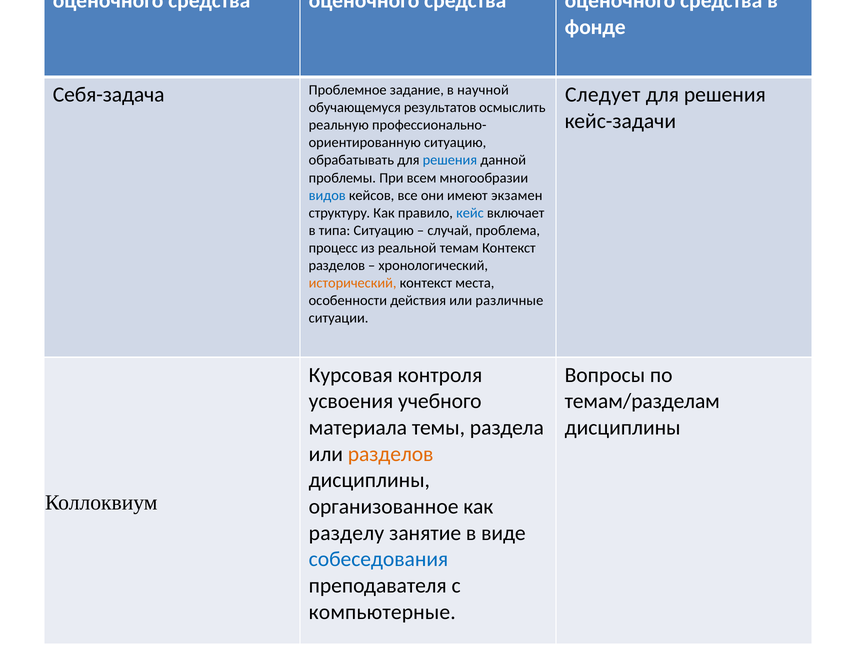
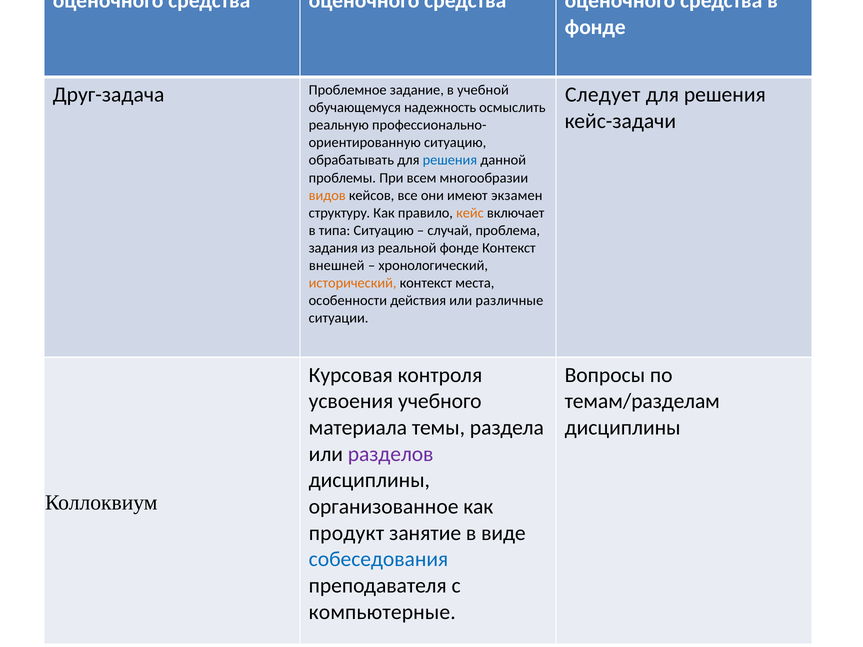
Себя-задача: Себя-задача -> Друг-задача (109, 95)
научной: научной -> учебной (483, 90)
результатов: результатов -> надежность (440, 108)
видов colour: blue -> orange (327, 195)
кейс colour: blue -> orange (470, 213)
процесс: процесс -> задания (333, 248)
реальной темам: темам -> фонде (459, 248)
разделов: разделов -> внешней (337, 266)
разделов colour: orange -> purple (391, 454)
разделу: разделу -> продукт (346, 533)
